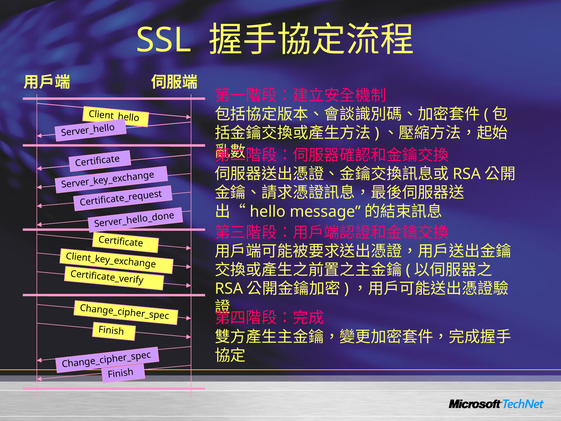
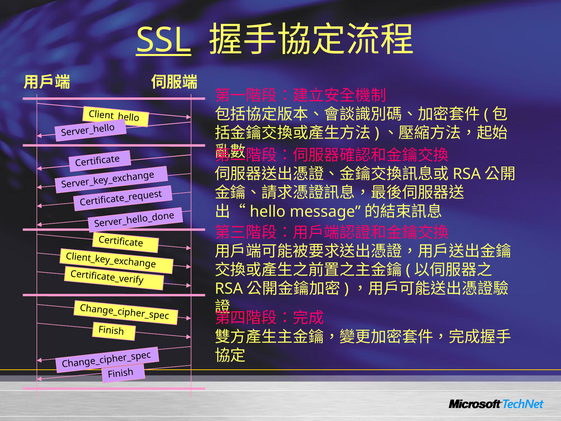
SSL underline: none -> present (164, 40)
